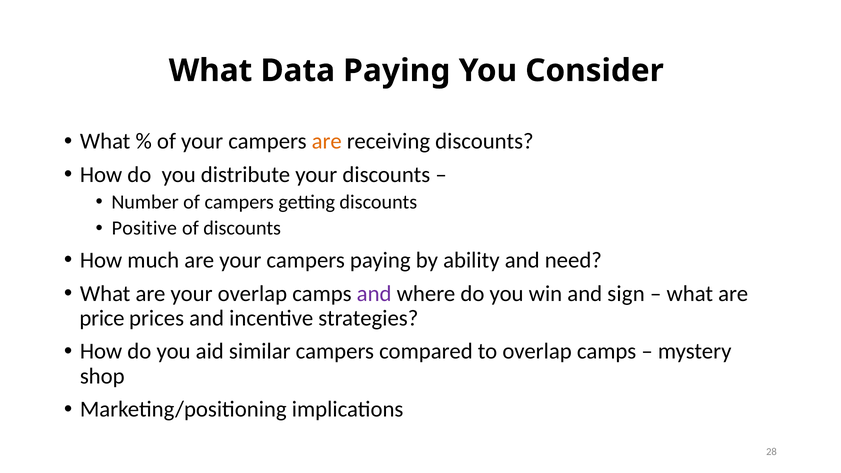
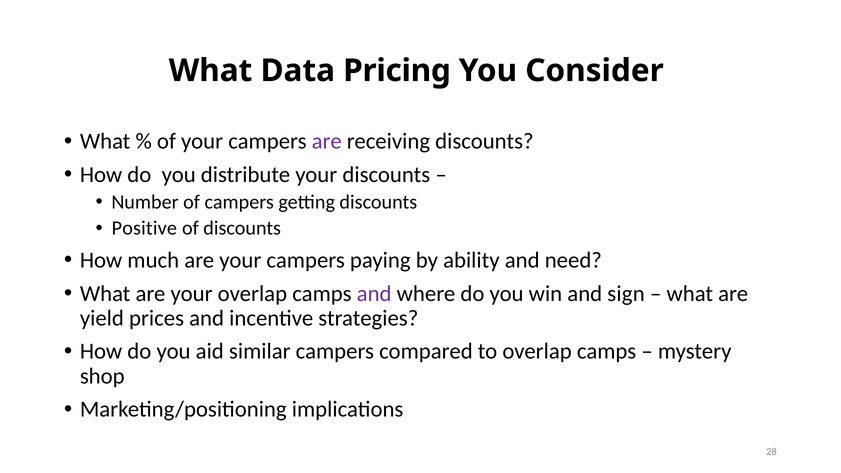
Data Paying: Paying -> Pricing (397, 71)
are colour: orange -> purple (327, 141)
price: price -> yield (102, 318)
